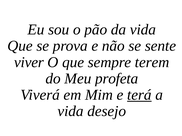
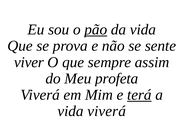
pão underline: none -> present (96, 30)
terem: terem -> assim (152, 62)
vida desejo: desejo -> viverá (107, 112)
